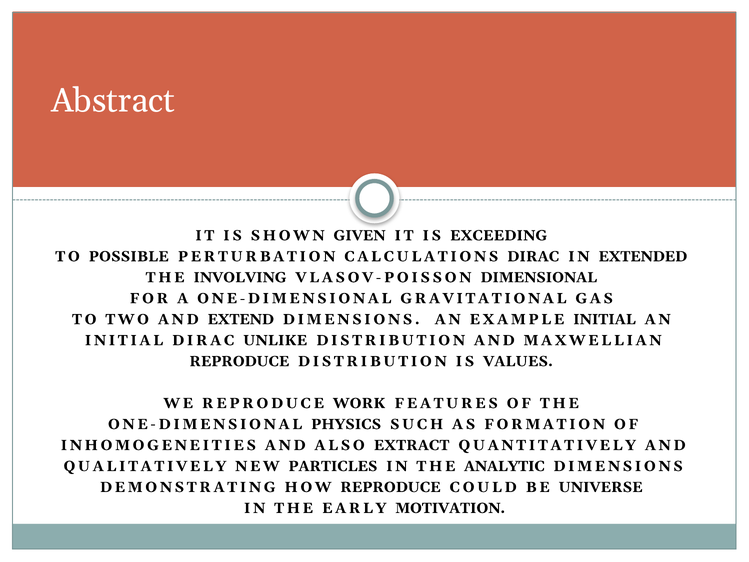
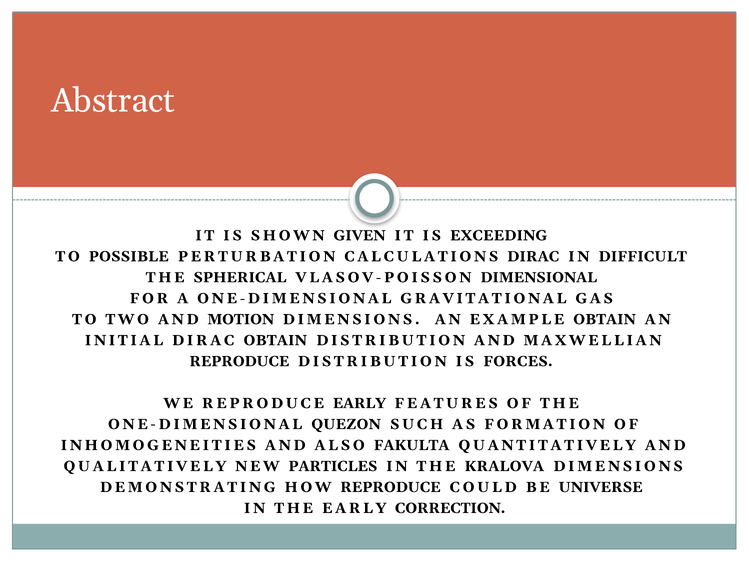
EXTENDED: EXTENDED -> DIFFICULT (643, 256)
INVOLVING: INVOLVING -> SPHERICAL (240, 277)
EXTEND: EXTEND -> MOTION (241, 319)
EXAMPLE INITIAL: INITIAL -> OBTAIN (604, 319)
DIRAC UNLIKE: UNLIKE -> OBTAIN (275, 340)
VALUES: VALUES -> FORCES (518, 361)
REPRODUCE WORK: WORK -> EARLY (359, 403)
PHYSICS: PHYSICS -> QUEZON (346, 424)
EXTRACT: EXTRACT -> FAKULTA (412, 445)
ANALYTIC: ANALYTIC -> KRALOVA (504, 466)
MOTIVATION: MOTIVATION -> CORRECTION (450, 508)
